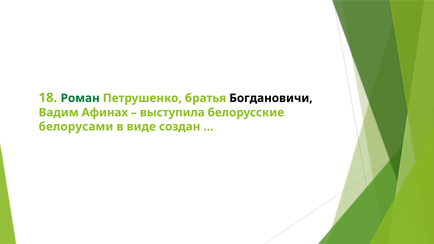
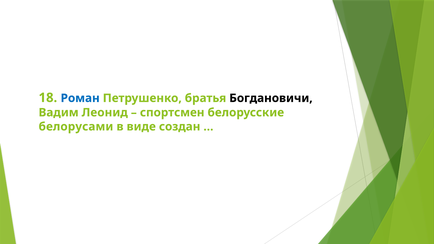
Роман colour: green -> blue (80, 98)
Афинах: Афинах -> Леонид (105, 113)
выступила: выступила -> спортсмен (172, 113)
